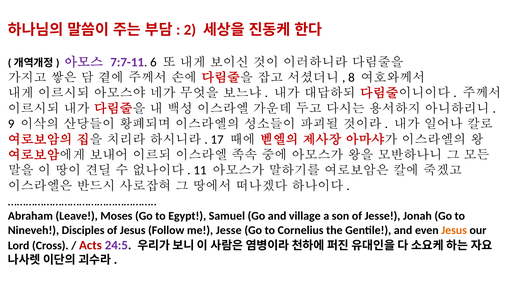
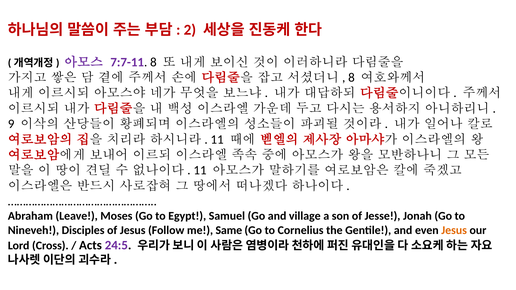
7:7-11 6: 6 -> 8 (153, 62)
17: 17 -> 11 (217, 140)
me Jesse: Jesse -> Same (229, 230)
Acts colour: red -> black (90, 245)
